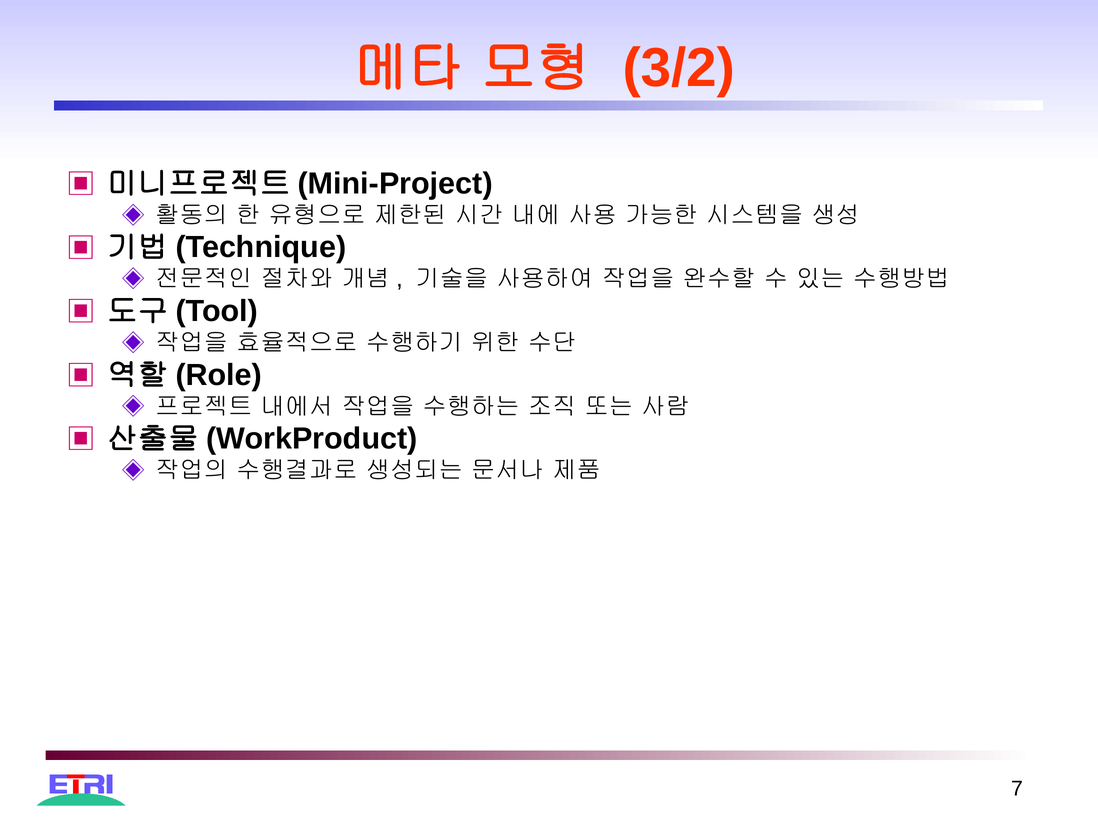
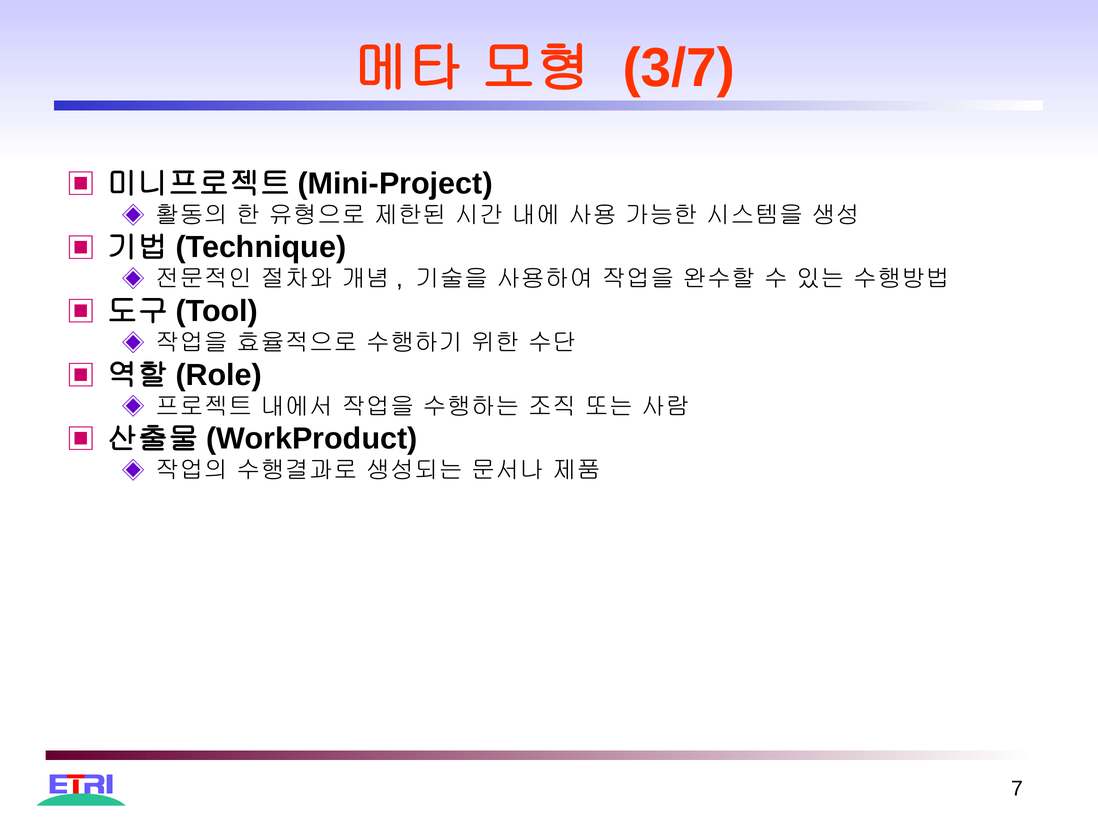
3/2: 3/2 -> 3/7 (679, 68)
